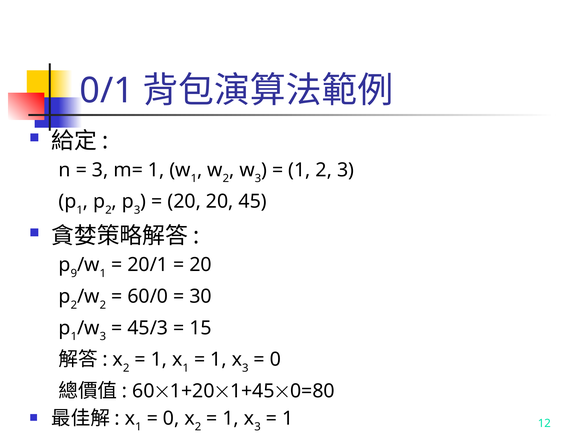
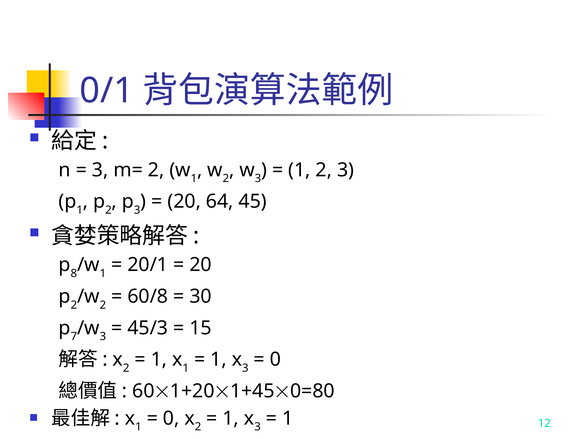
m= 1: 1 -> 2 (156, 170)
20 20: 20 -> 64 (220, 202)
9: 9 -> 8 (74, 274)
60/0: 60/0 -> 60/8 (148, 297)
1: 1 -> 7 (74, 337)
